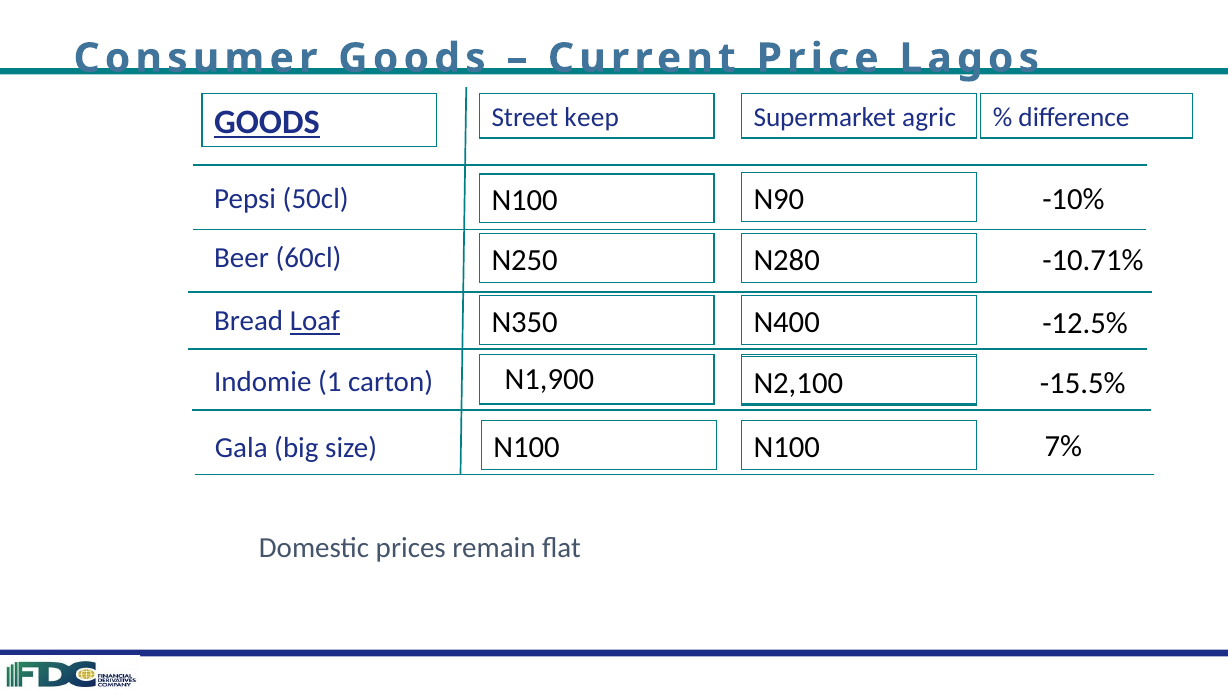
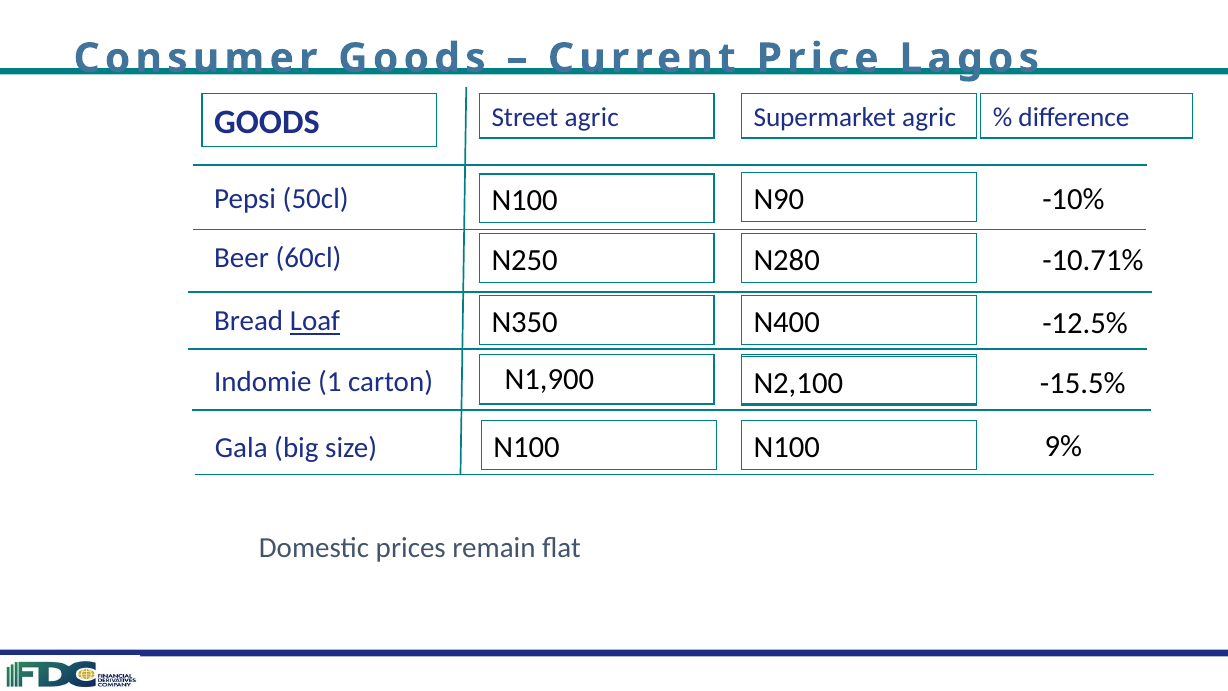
Street keep: keep -> agric (592, 117)
GOODS underline: present -> none (267, 122)
7%: 7% -> 9% (1063, 446)
